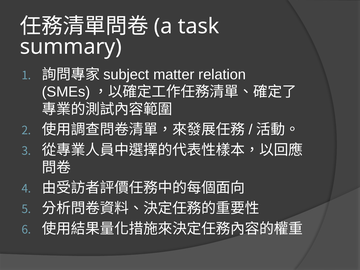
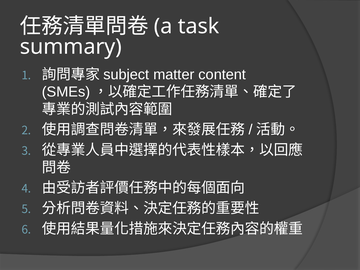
relation: relation -> content (222, 74)
